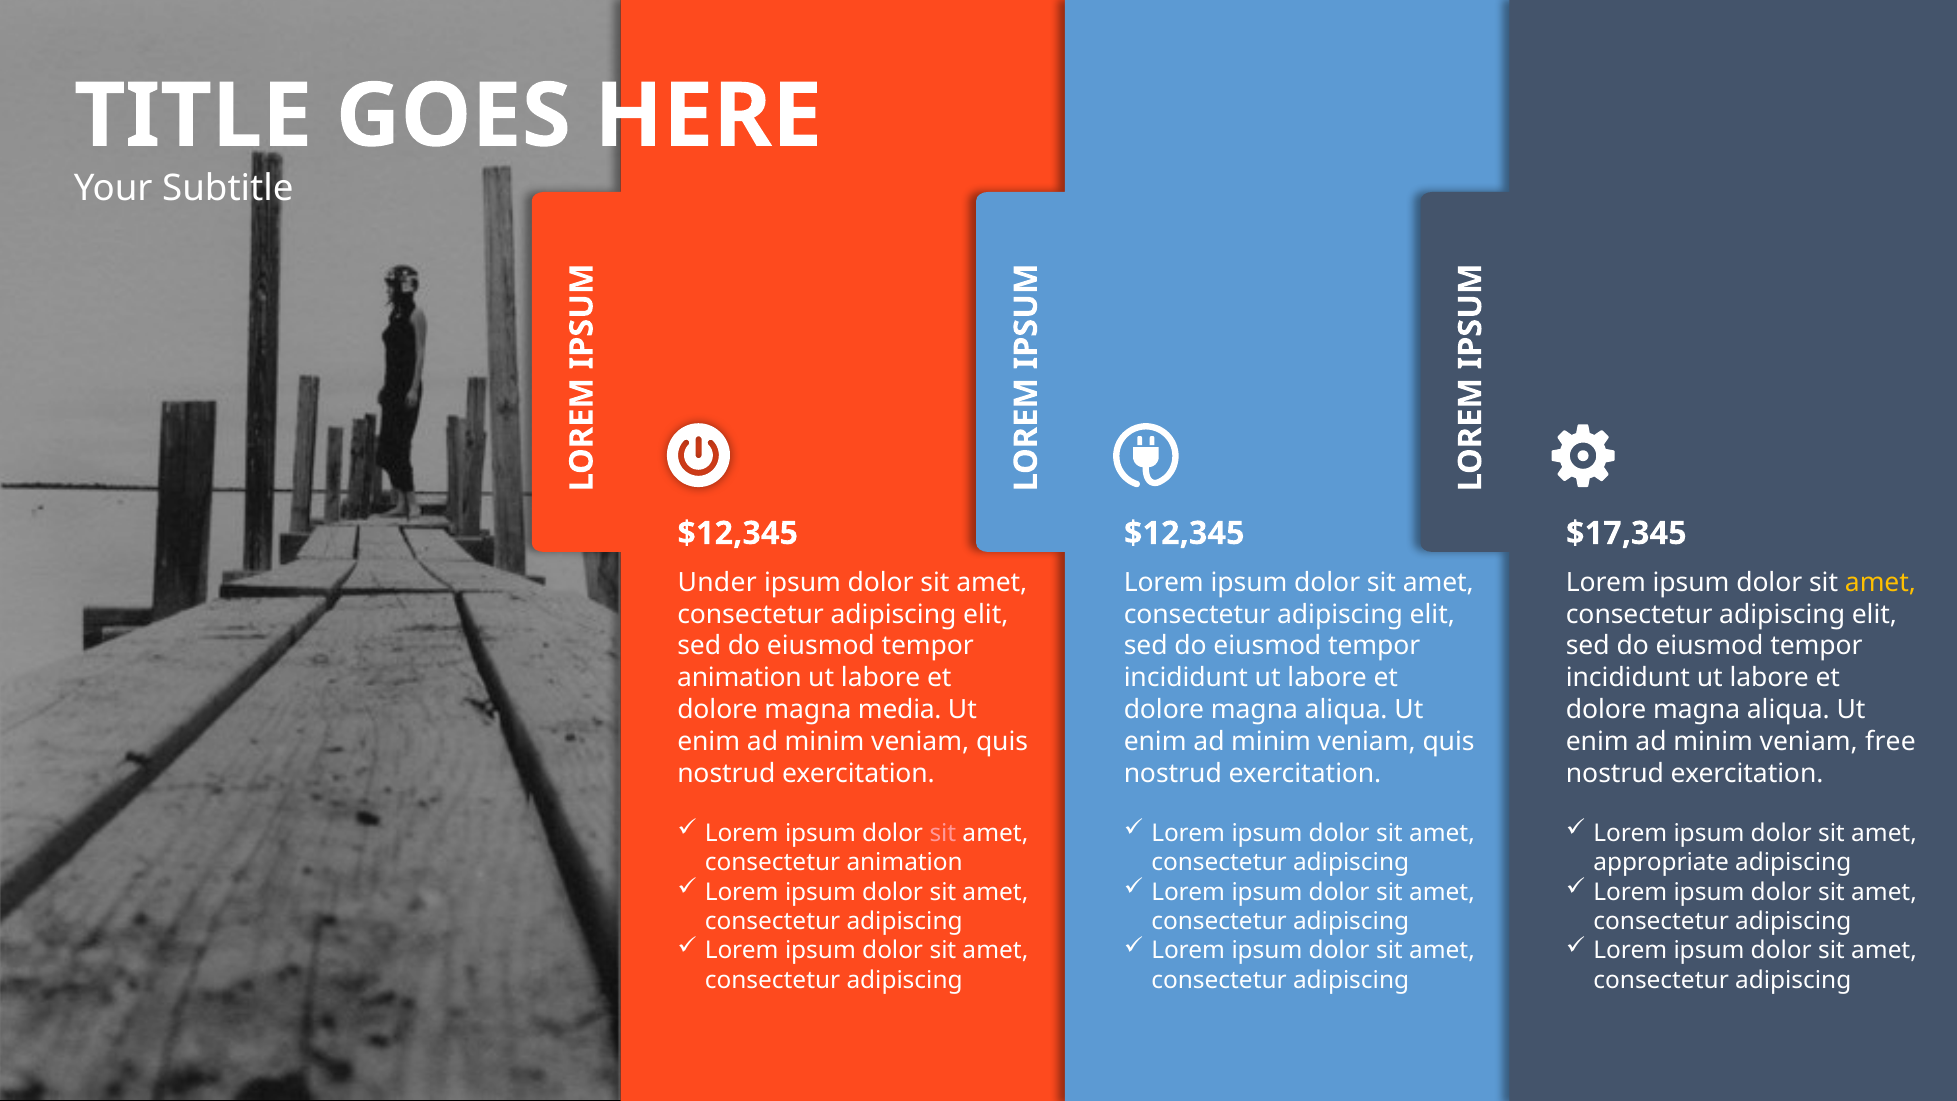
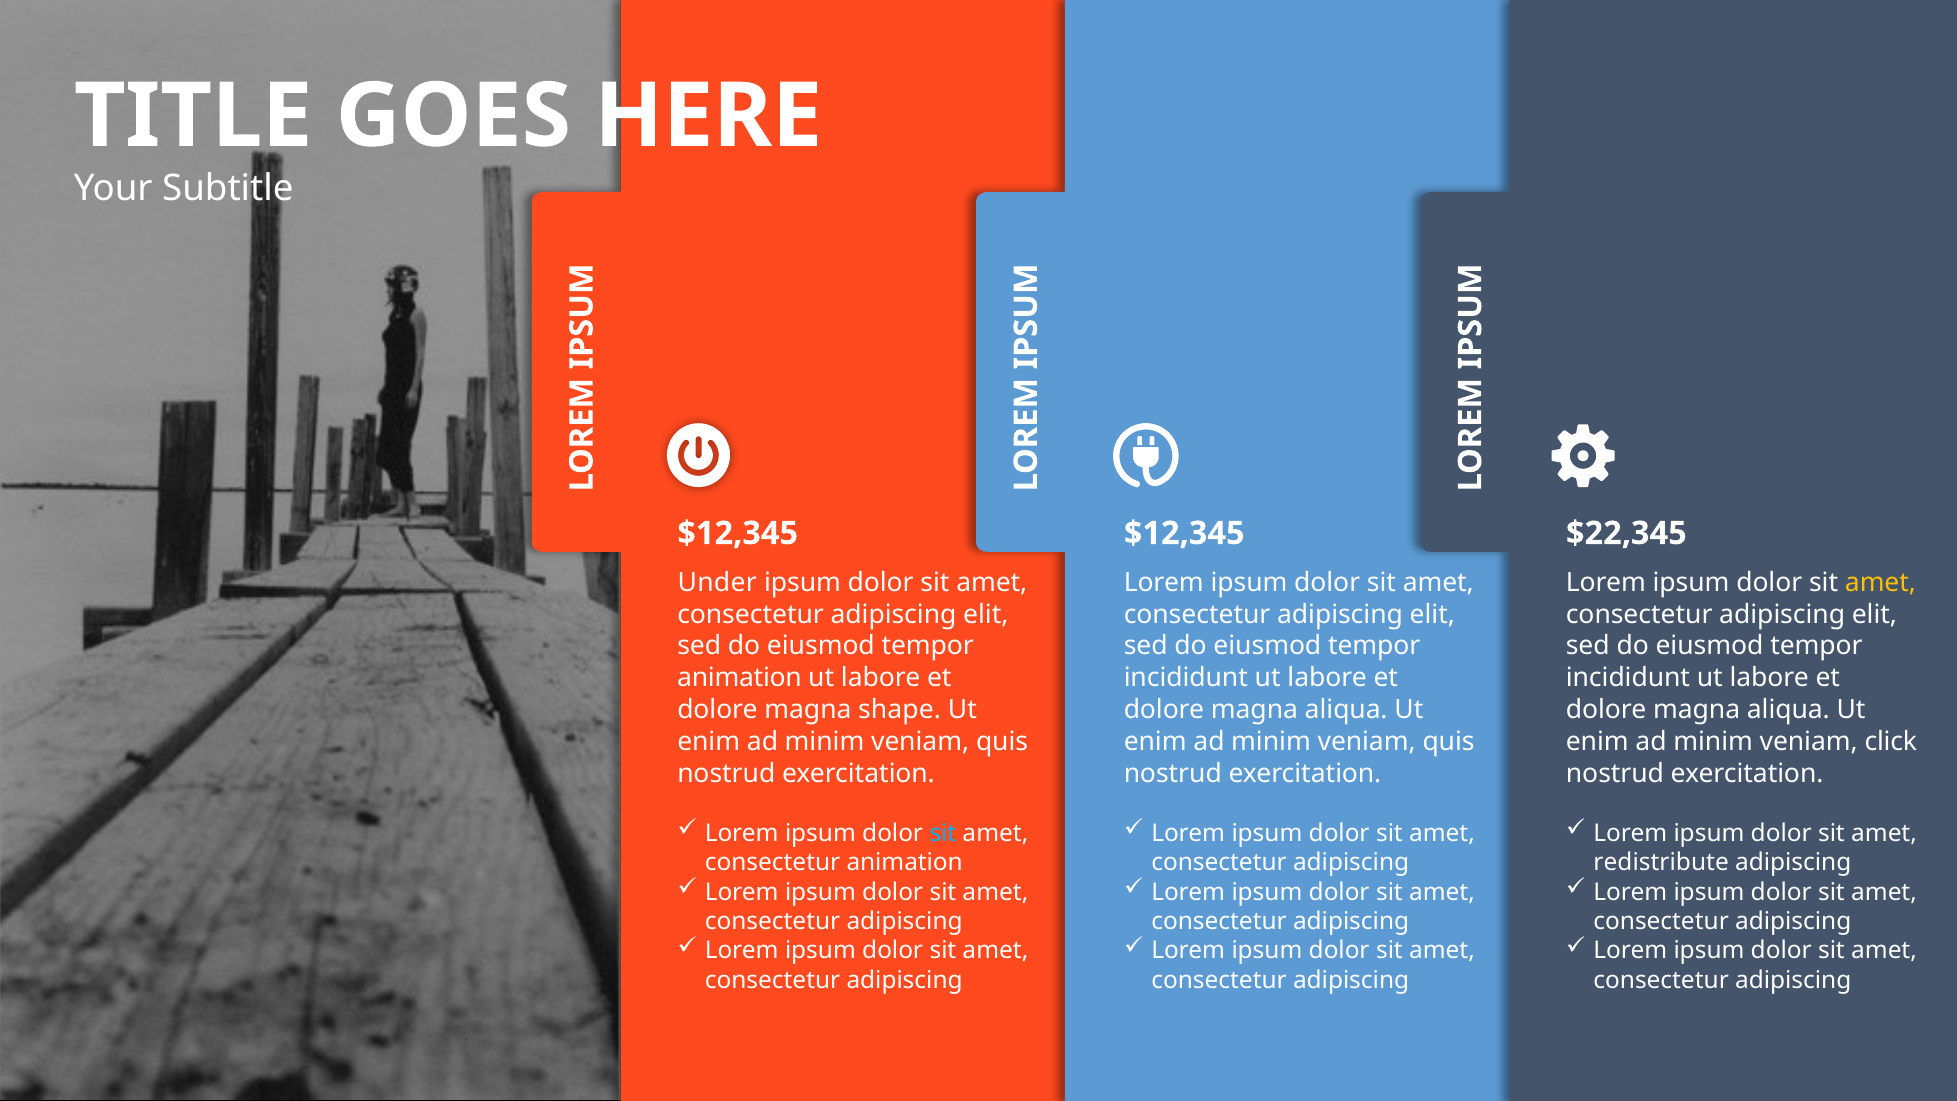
$17,345: $17,345 -> $22,345 (1626, 533)
media: media -> shape (900, 710)
free: free -> click (1891, 742)
sit colour: pink -> light blue (943, 833)
appropriate: appropriate -> redistribute (1661, 863)
